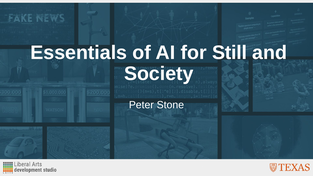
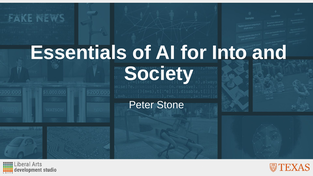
Still: Still -> Into (230, 53)
